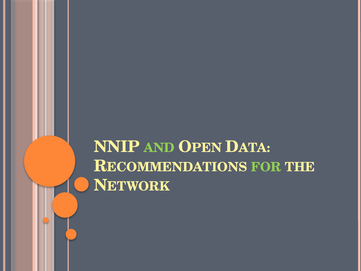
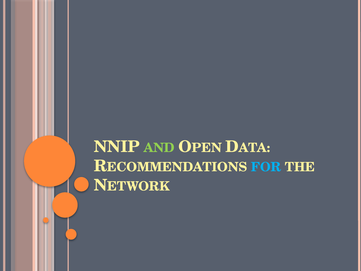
FOR colour: light green -> light blue (266, 167)
